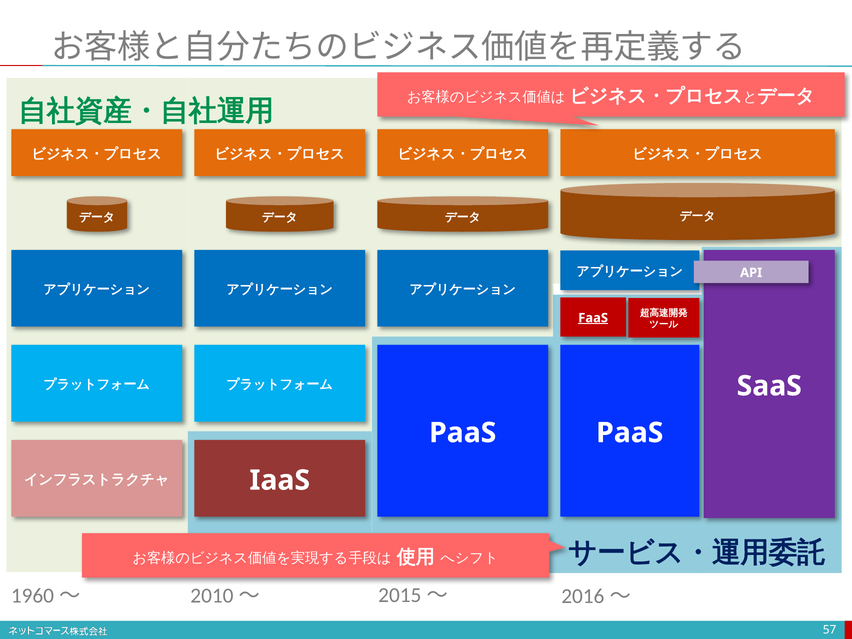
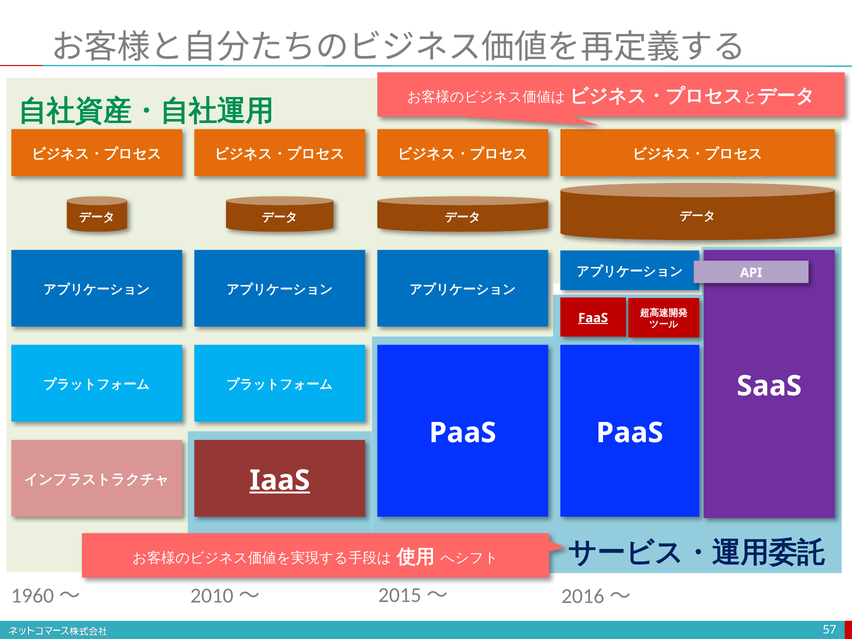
IaaS underline: none -> present (280, 480)
